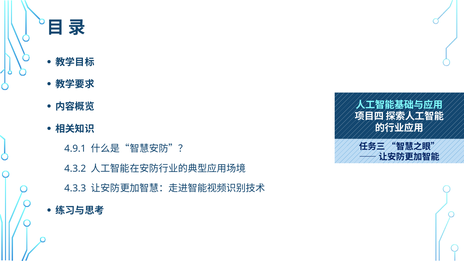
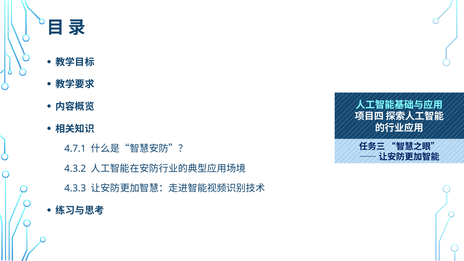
4.9.1: 4.9.1 -> 4.7.1 (75, 149)
